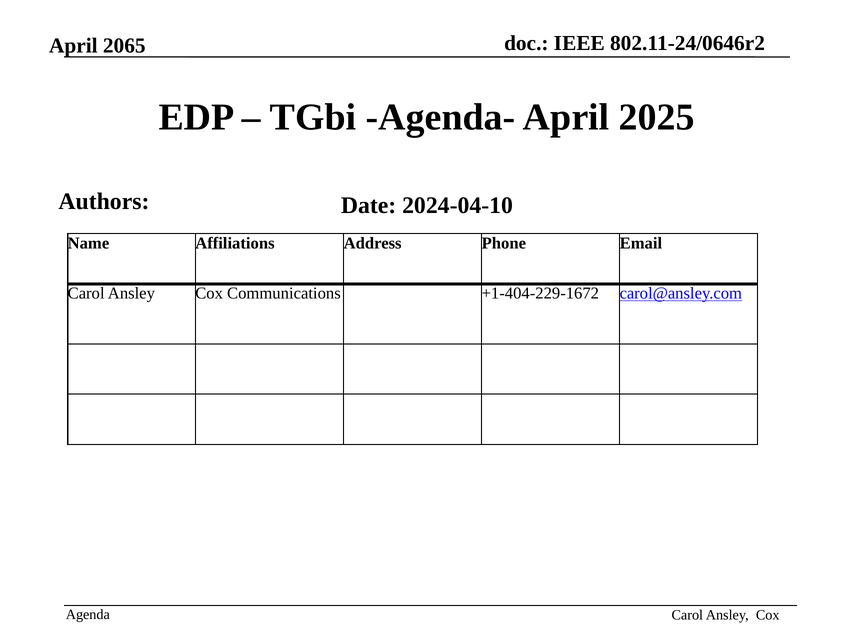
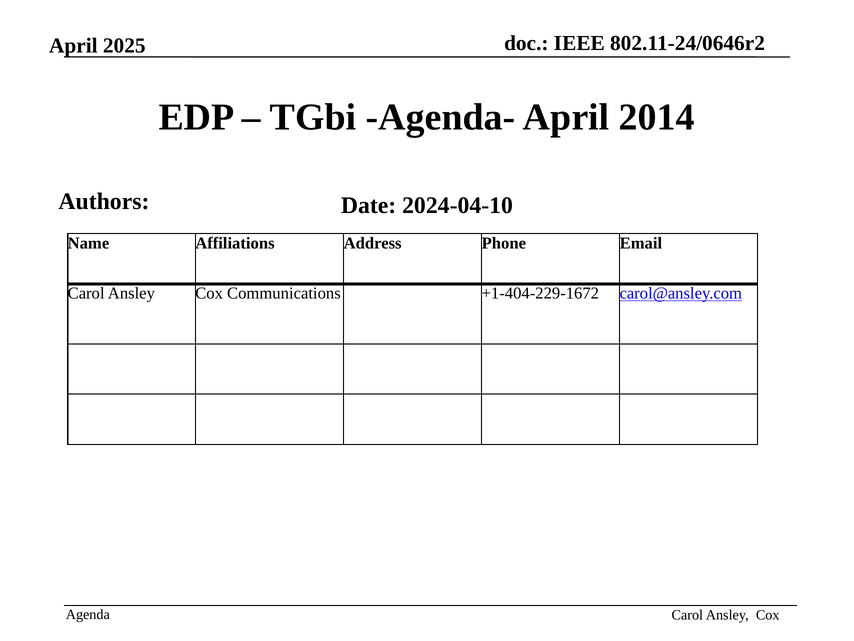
2065: 2065 -> 2025 (124, 46)
2025: 2025 -> 2014 (657, 117)
